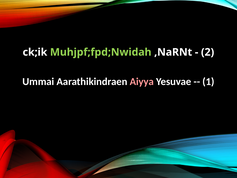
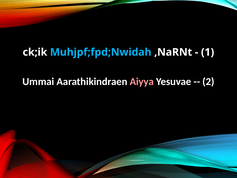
Muhjpf;fpd;Nwidah colour: light green -> light blue (101, 52)
2: 2 -> 1 (208, 52)
1: 1 -> 2 (208, 81)
